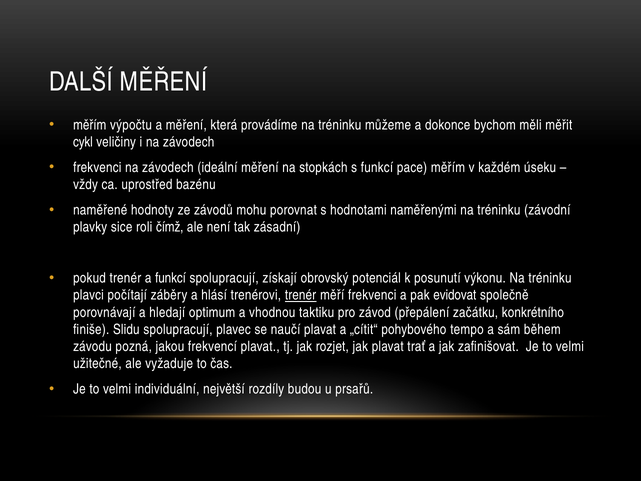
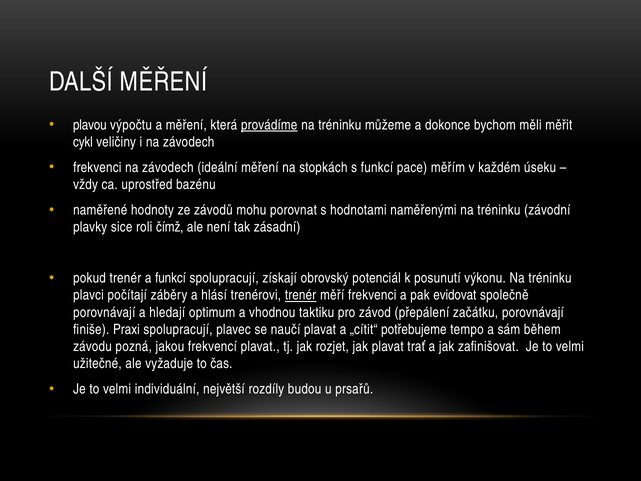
měřím: měřím -> plavou (90, 125)
provádíme underline: none -> present (269, 125)
začátku konkrétního: konkrétního -> porovnávají (533, 312)
Slidu: Slidu -> Praxi (126, 329)
pohybového: pohybového -> potřebujeme (414, 329)
